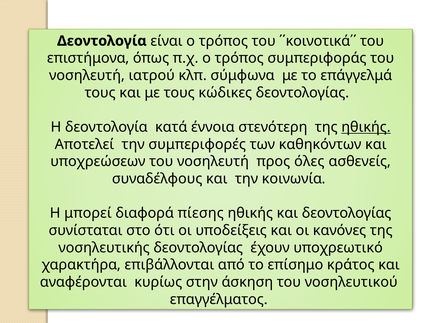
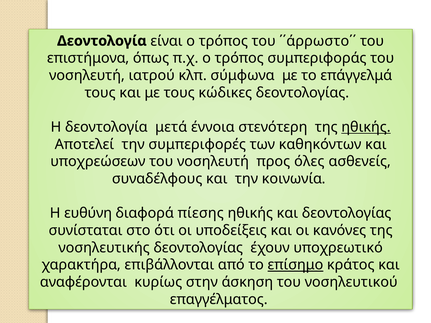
΄΄κοινοτικά΄΄: ΄΄κοινοτικά΄΄ -> ΄΄άρρωστο΄΄ (318, 41)
κατά: κατά -> μετά (171, 127)
μπορεί: μπορεί -> ευθύνη (88, 213)
επίσημο underline: none -> present (295, 265)
